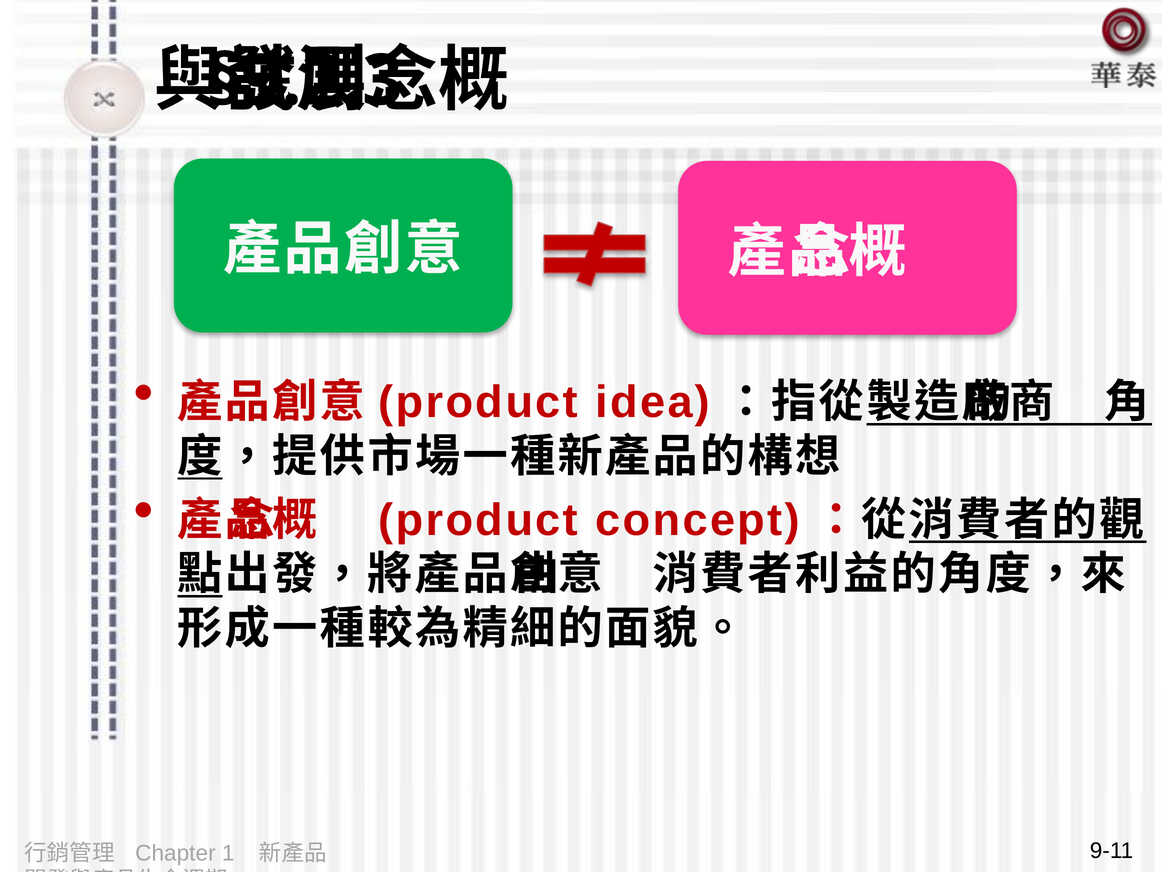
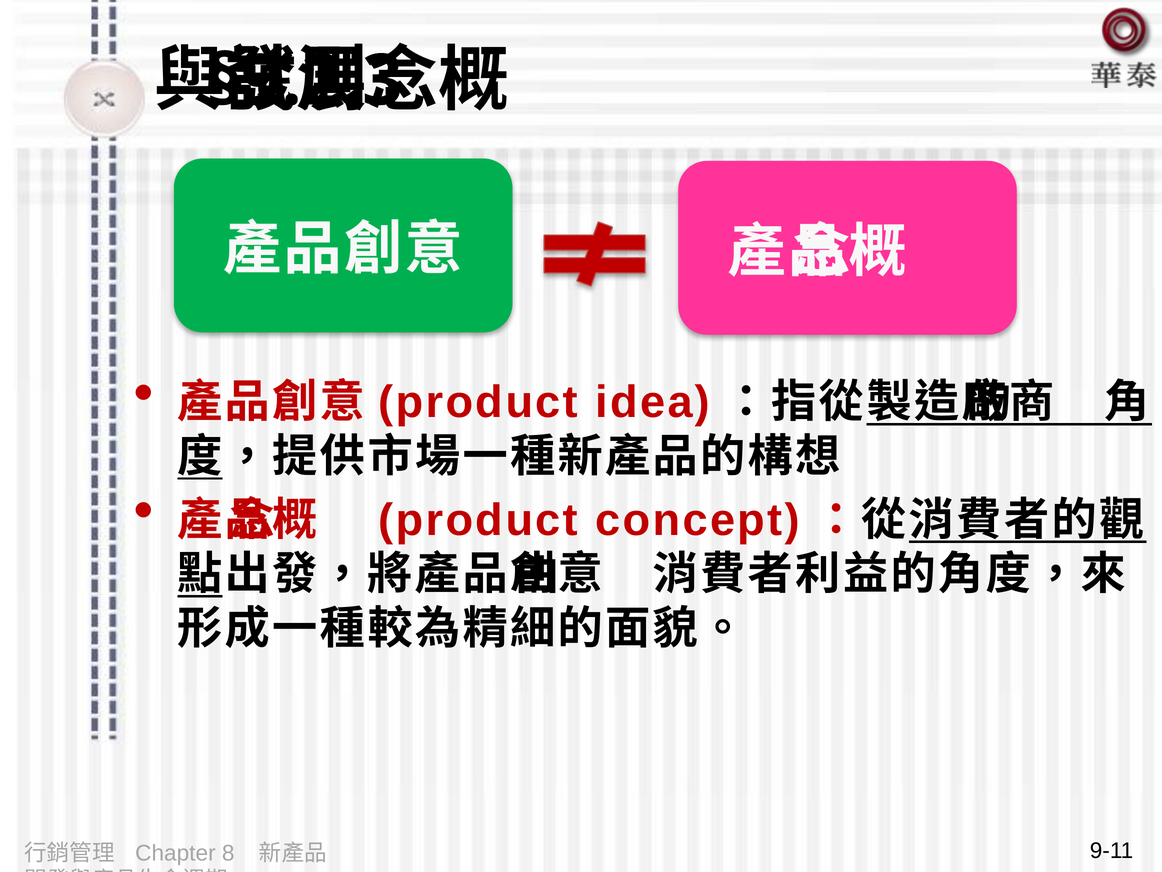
1: 1 -> 8 (228, 853)
